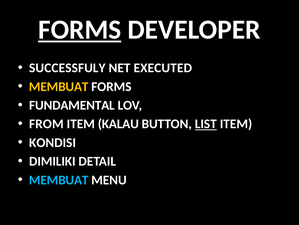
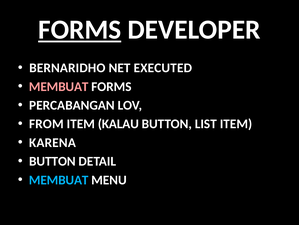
SUCCESSFULY: SUCCESSFULY -> BERNARIDHO (67, 68)
MEMBUAT colour: yellow -> pink (59, 86)
FUNDAMENTAL: FUNDAMENTAL -> PERCABANGAN (72, 105)
LIST underline: present -> none (206, 124)
KONDISI: KONDISI -> KARENA (53, 142)
DIMILIKI: DIMILIKI -> BUTTON (52, 161)
